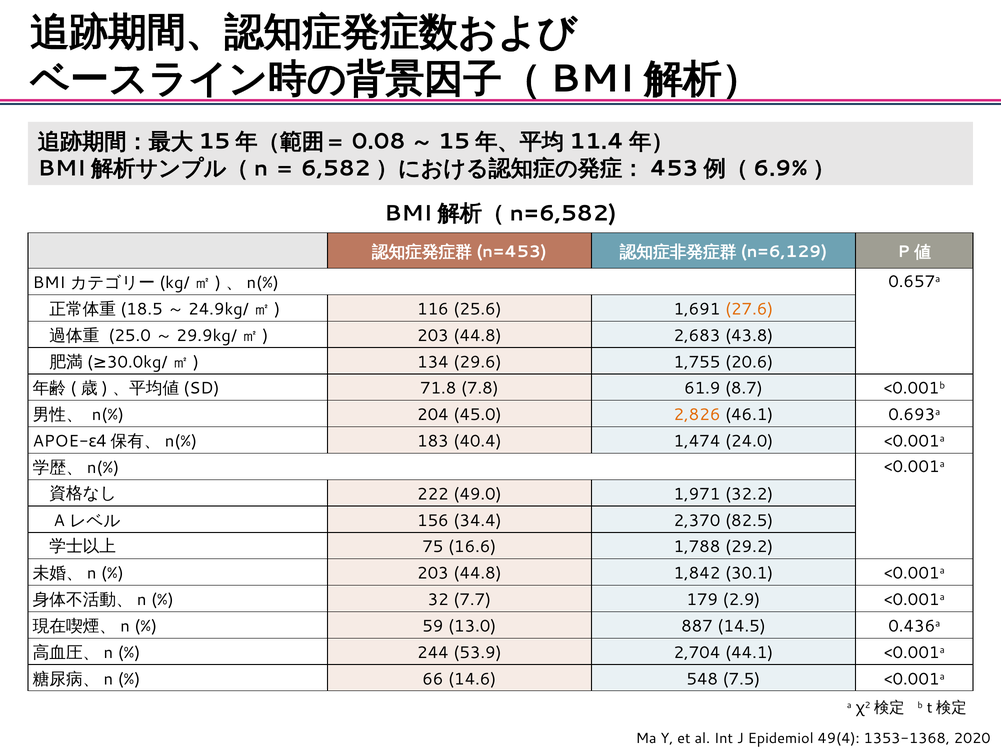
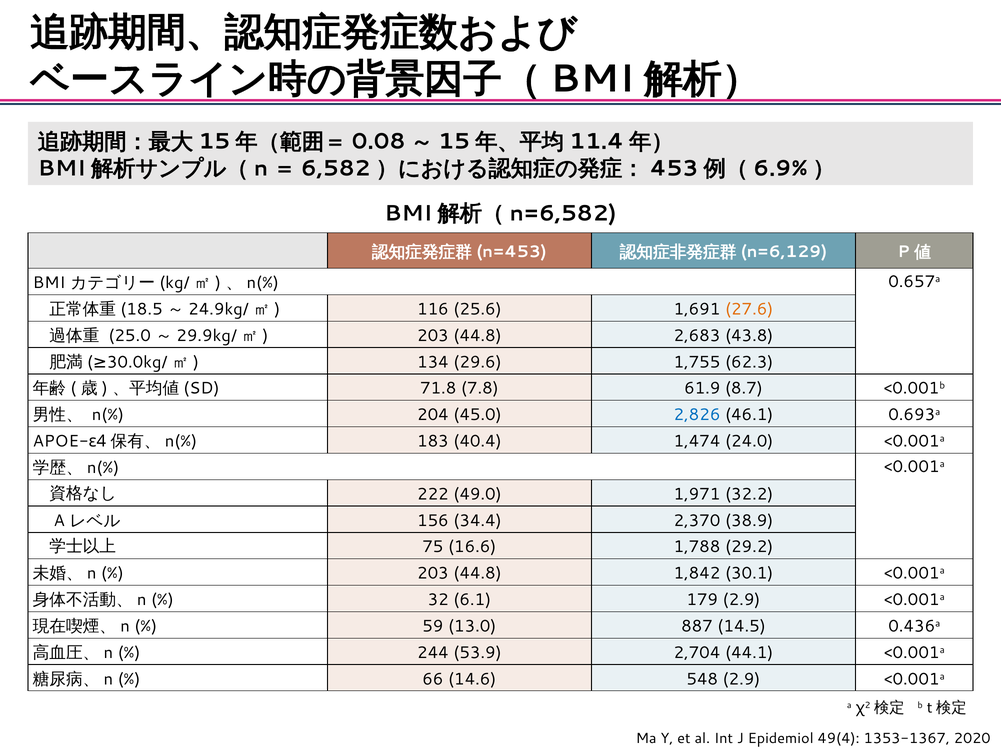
20.6: 20.6 -> 62.3 (749, 362)
2,826 colour: orange -> blue (697, 415)
82.5: 82.5 -> 38.9 (749, 520)
7.7: 7.7 -> 6.1 (472, 600)
548 7.5: 7.5 -> 2.9 (741, 679)
1353-1368: 1353-1368 -> 1353-1367 (907, 738)
